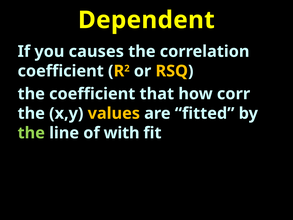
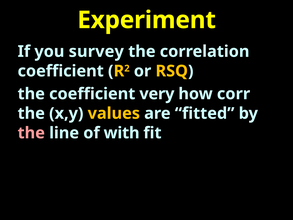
Dependent: Dependent -> Experiment (147, 20)
causes: causes -> survey (96, 51)
that: that -> very (157, 94)
the colour: light green -> pink (31, 133)
